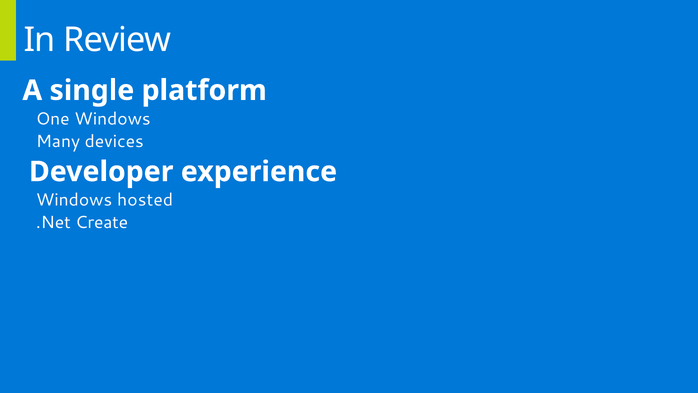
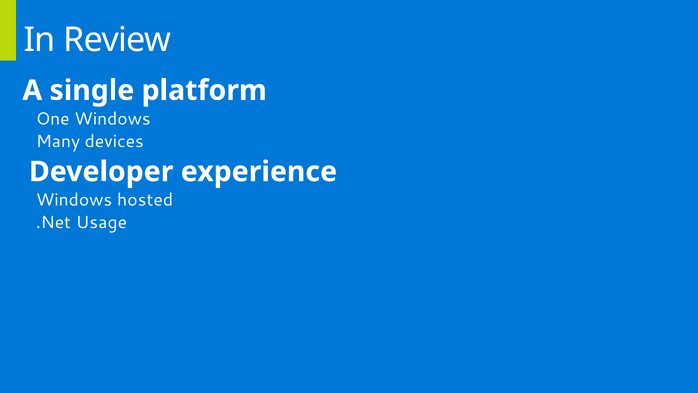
Create: Create -> Usage (101, 222)
